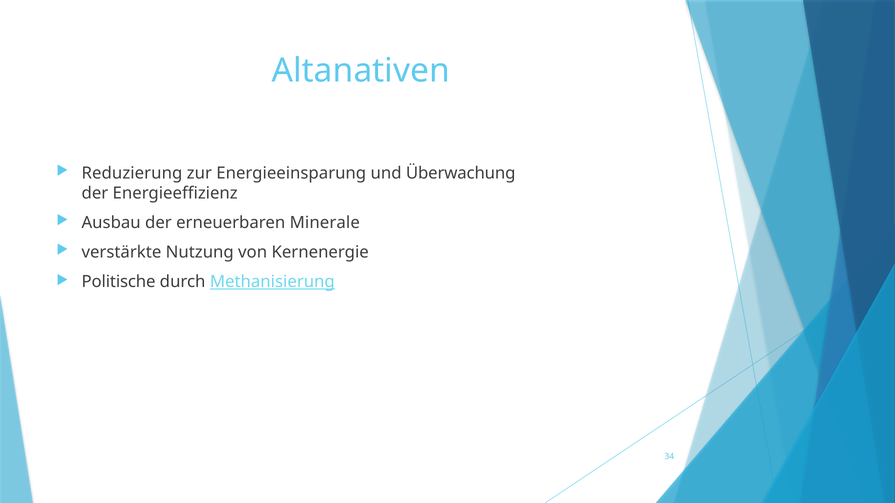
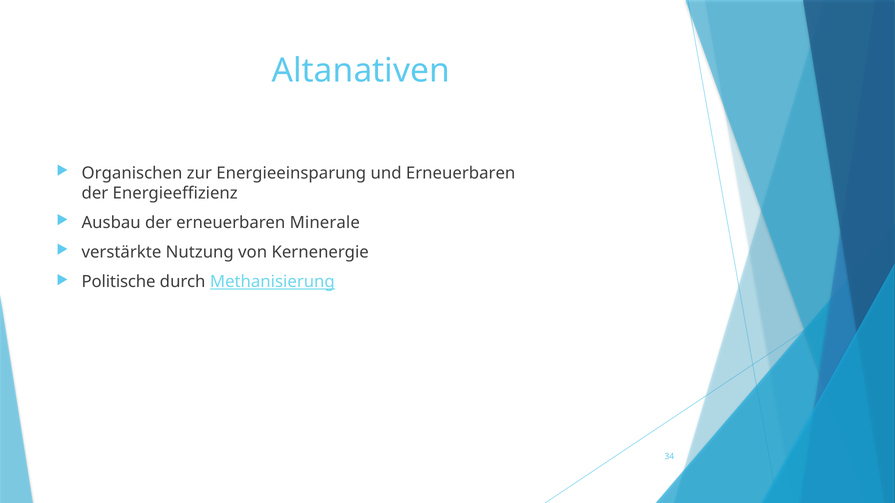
Reduzierung: Reduzierung -> Organischen (132, 173)
und Überwachung: Überwachung -> Erneuerbaren (461, 173)
